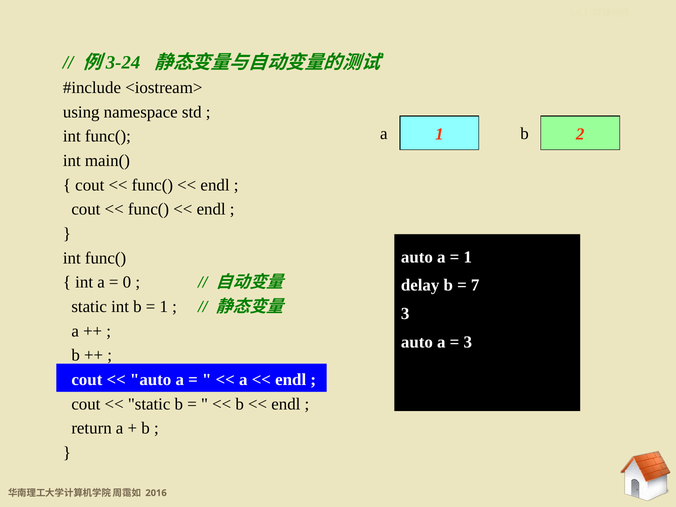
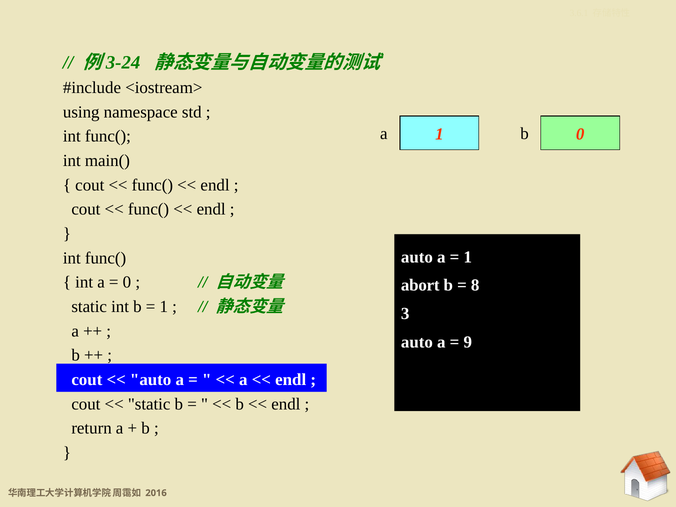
a 2: 2 -> 0 (580, 134)
delay: delay -> abort (420, 285)
7: 7 -> 8 (475, 285)
3: 3 -> 9 (468, 342)
